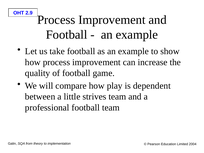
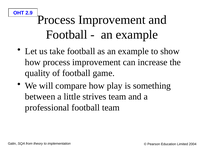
dependent: dependent -> something (152, 86)
